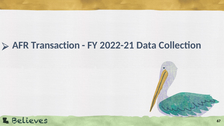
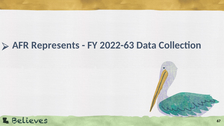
Transaction: Transaction -> Represents (55, 45)
2022-21: 2022-21 -> 2022-63 (117, 45)
